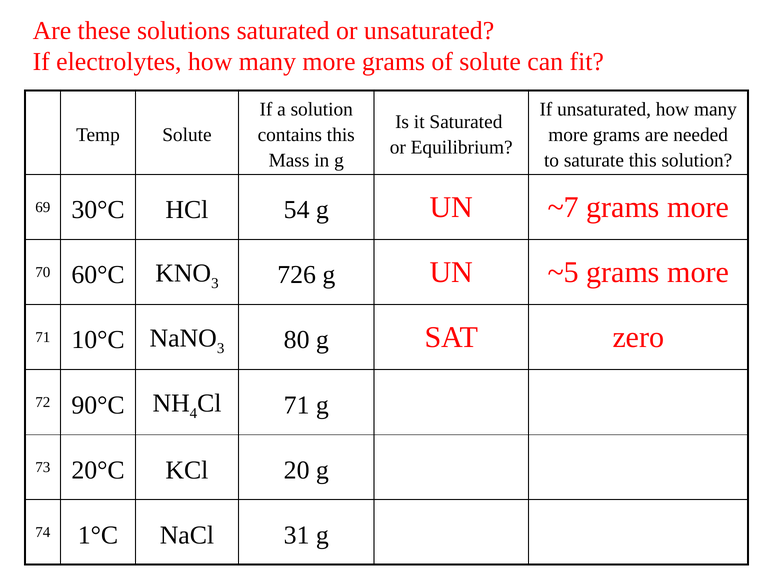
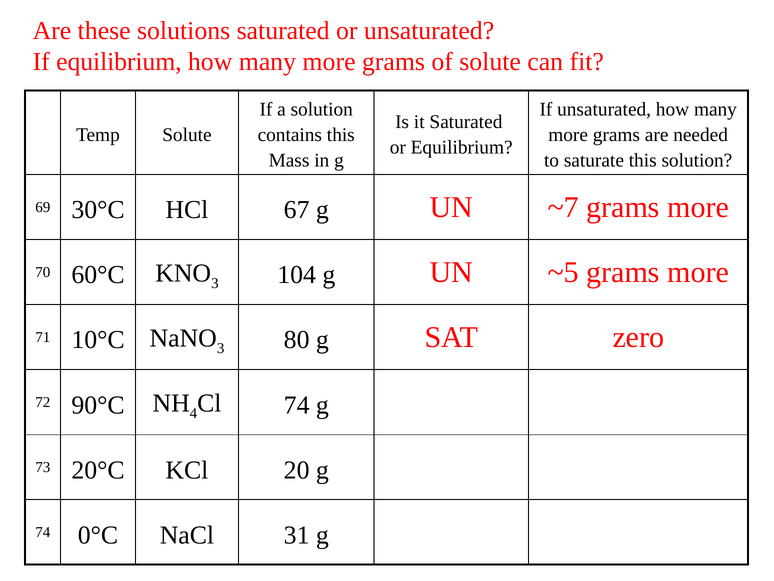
If electrolytes: electrolytes -> equilibrium (119, 62)
54: 54 -> 67 (297, 210)
726: 726 -> 104 (297, 275)
71: 71 -> 74 (297, 405)
1°C: 1°C -> 0°C (98, 535)
